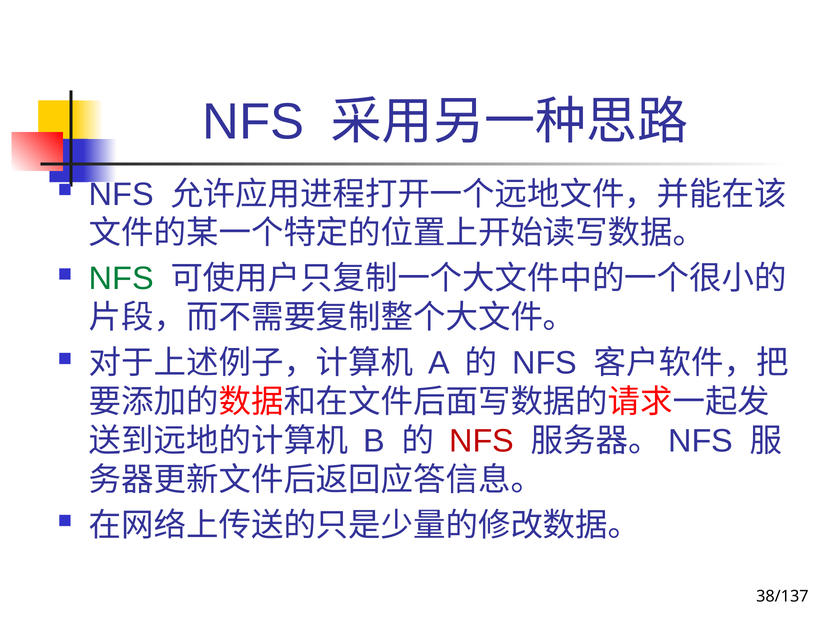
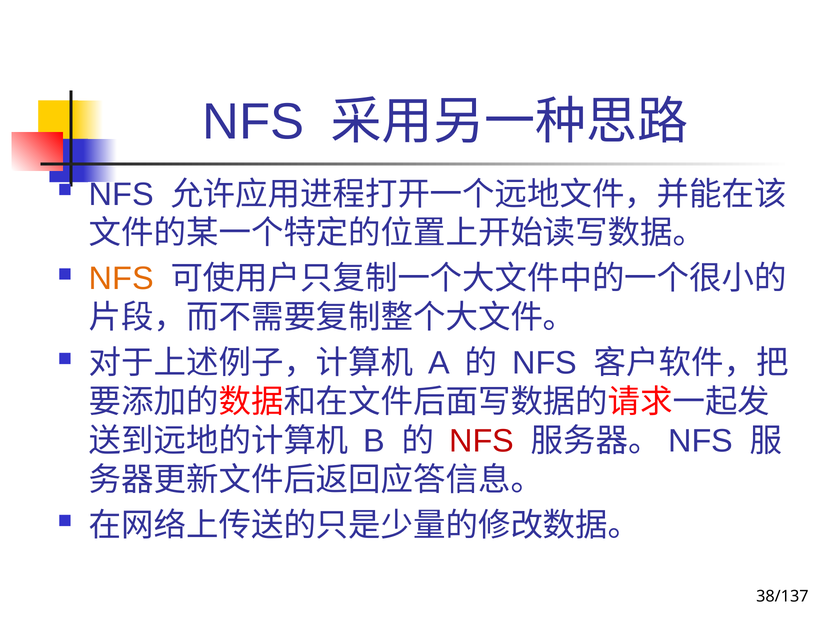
NFS colour: green -> orange (121, 279)
